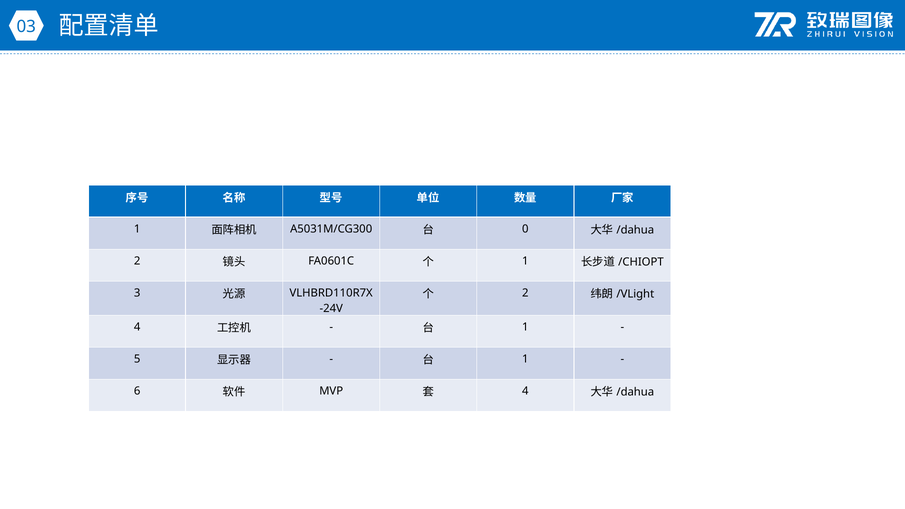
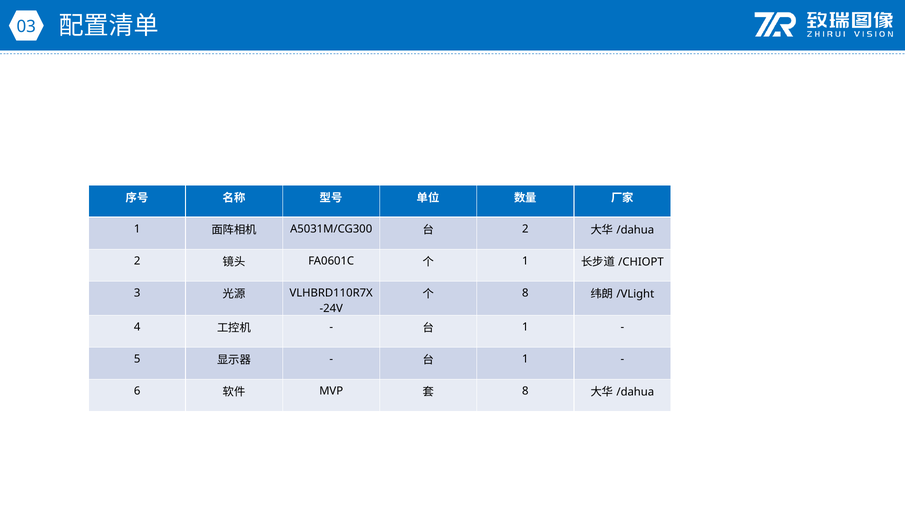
0: 0 -> 2 (525, 229)
2: 2 -> 8 (525, 293)
4: 4 -> 8 (525, 391)
